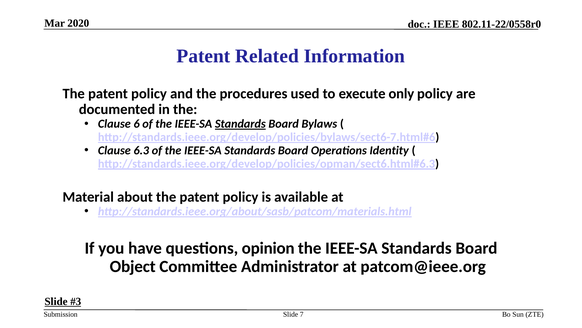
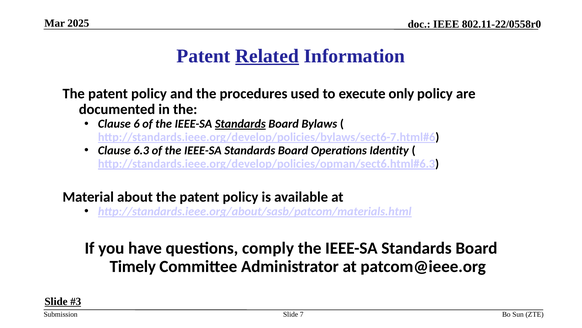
2020: 2020 -> 2025 (78, 23)
Related underline: none -> present (267, 56)
opinion: opinion -> comply (268, 248)
Object: Object -> Timely (133, 266)
